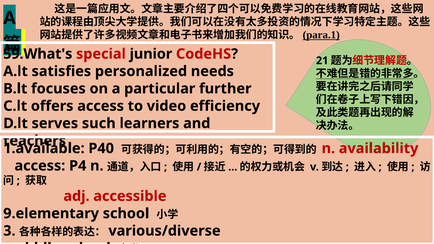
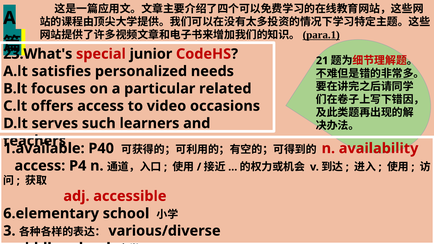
59.What's: 59.What's -> 23.What's (38, 54)
further: further -> related (225, 89)
efficiency: efficiency -> occasions (225, 106)
9.elementary: 9.elementary -> 6.elementary (51, 214)
